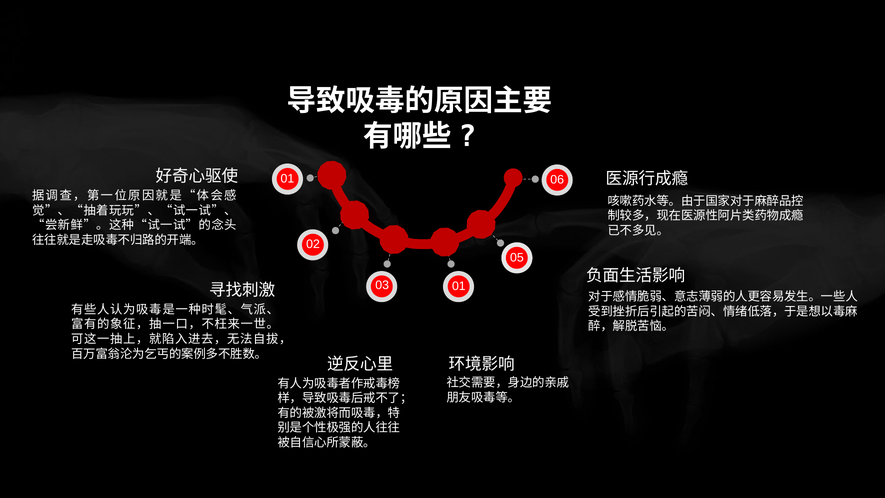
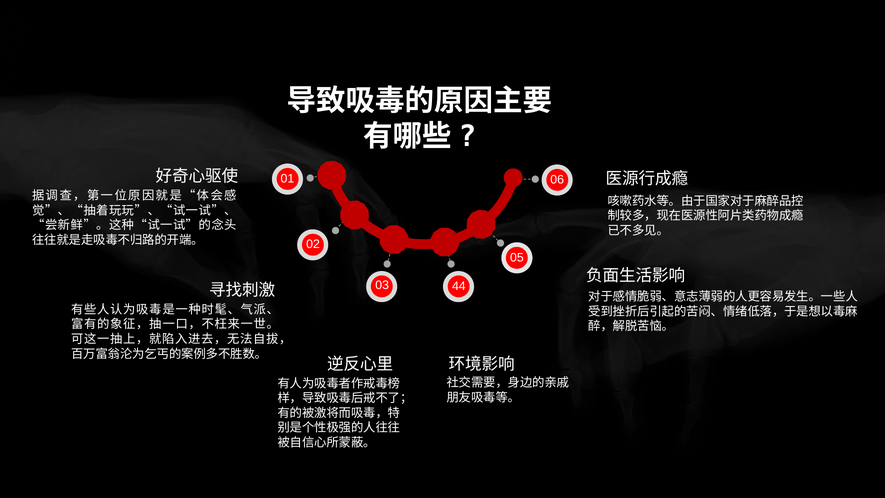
03 01: 01 -> 44 (459, 286)
